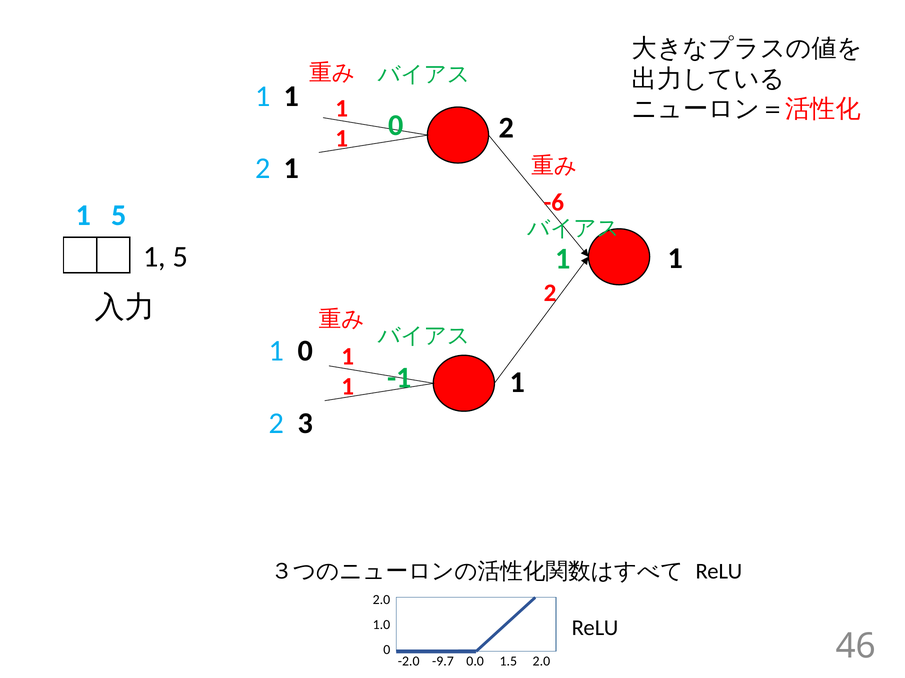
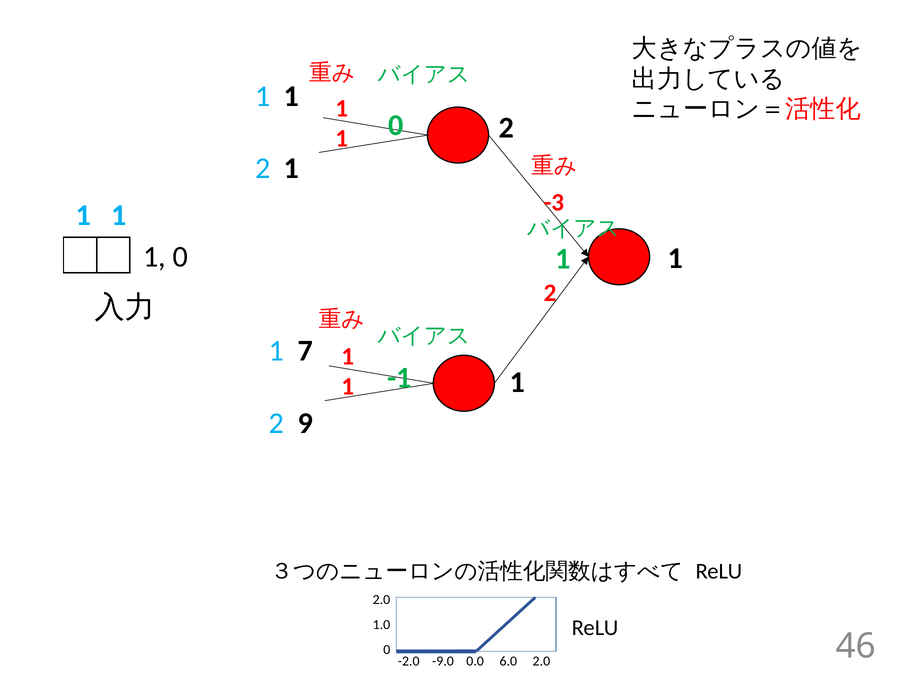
-6: -6 -> -3 (554, 203)
5: 5 -> 1 (119, 216)
5: 5 -> 0 (180, 257)
1 0: 0 -> 7 (305, 351)
3: 3 -> 9 (305, 424)
-9.7: -9.7 -> -9.0 (443, 662)
1.5: 1.5 -> 6.0 (508, 662)
